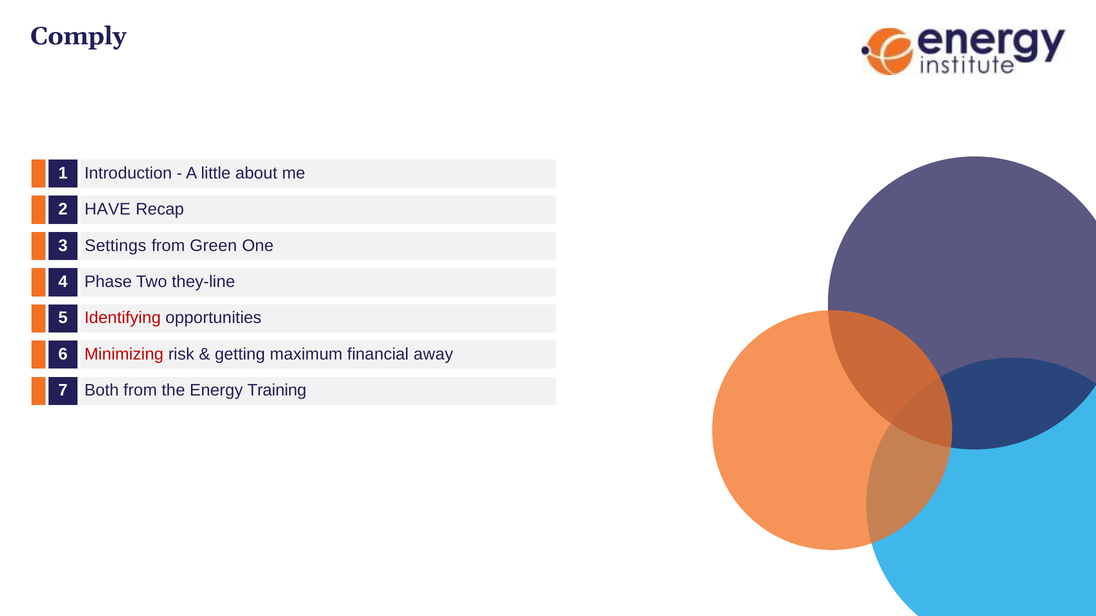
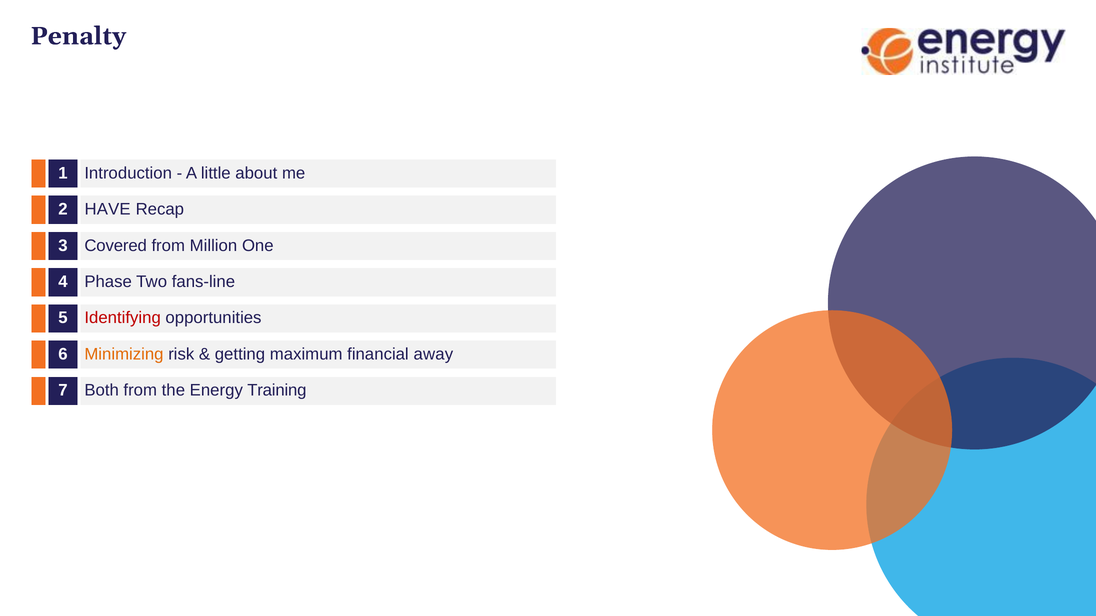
Comply: Comply -> Penalty (78, 36)
Settings: Settings -> Covered (116, 246)
Green: Green -> Million (213, 246)
they-line: they-line -> fans-line (203, 282)
Minimizing colour: red -> orange (124, 354)
